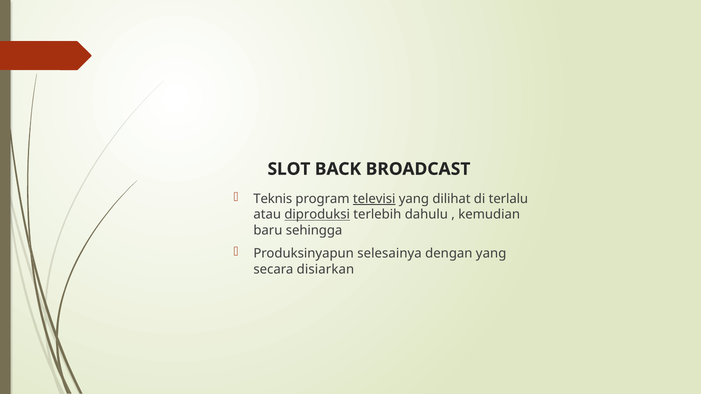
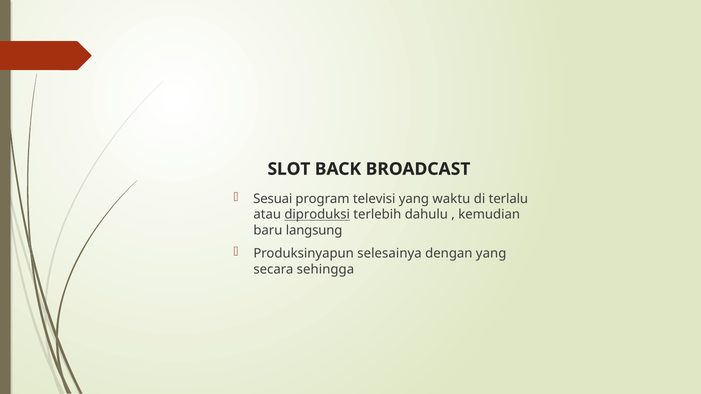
Teknis: Teknis -> Sesuai (273, 199)
televisi underline: present -> none (374, 199)
dilihat: dilihat -> waktu (451, 199)
sehingga: sehingga -> langsung (314, 231)
disiarkan: disiarkan -> sehingga (325, 269)
